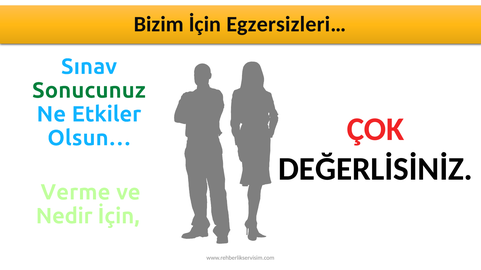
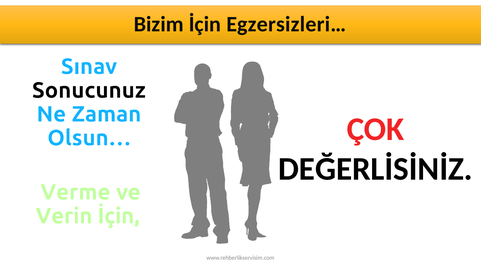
Sonucunuz colour: green -> black (89, 91)
Etkiler: Etkiler -> Zaman (106, 114)
Nedir: Nedir -> Verin (64, 216)
